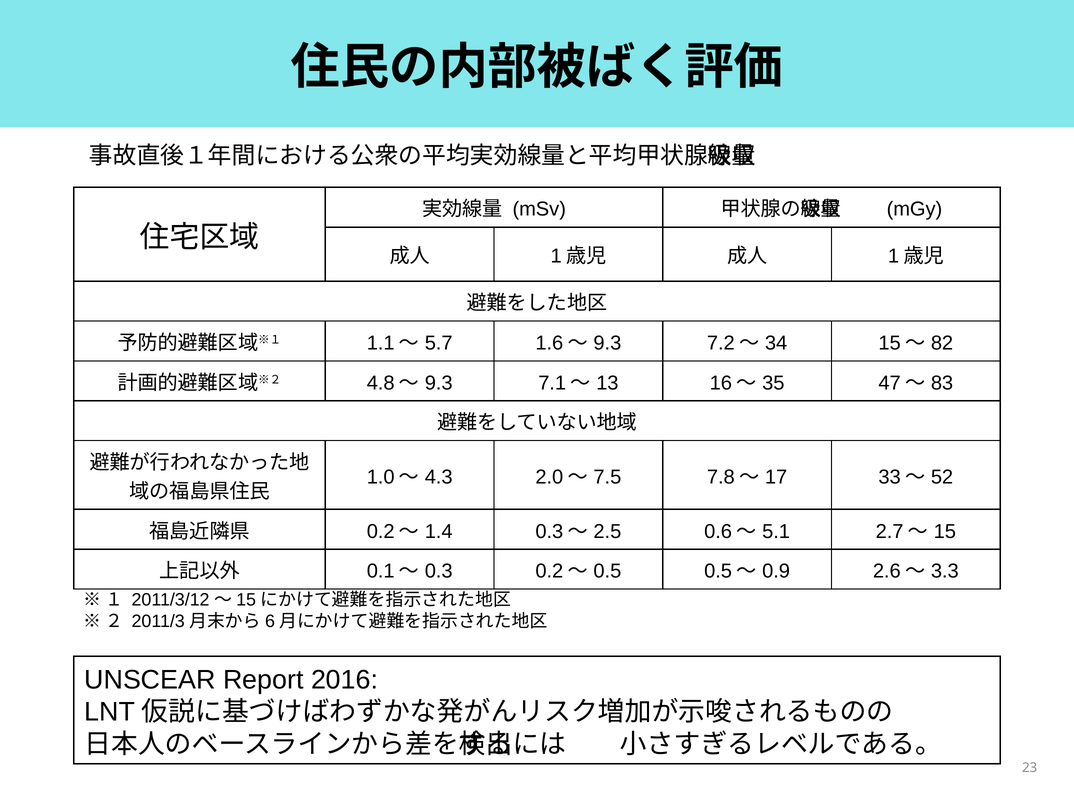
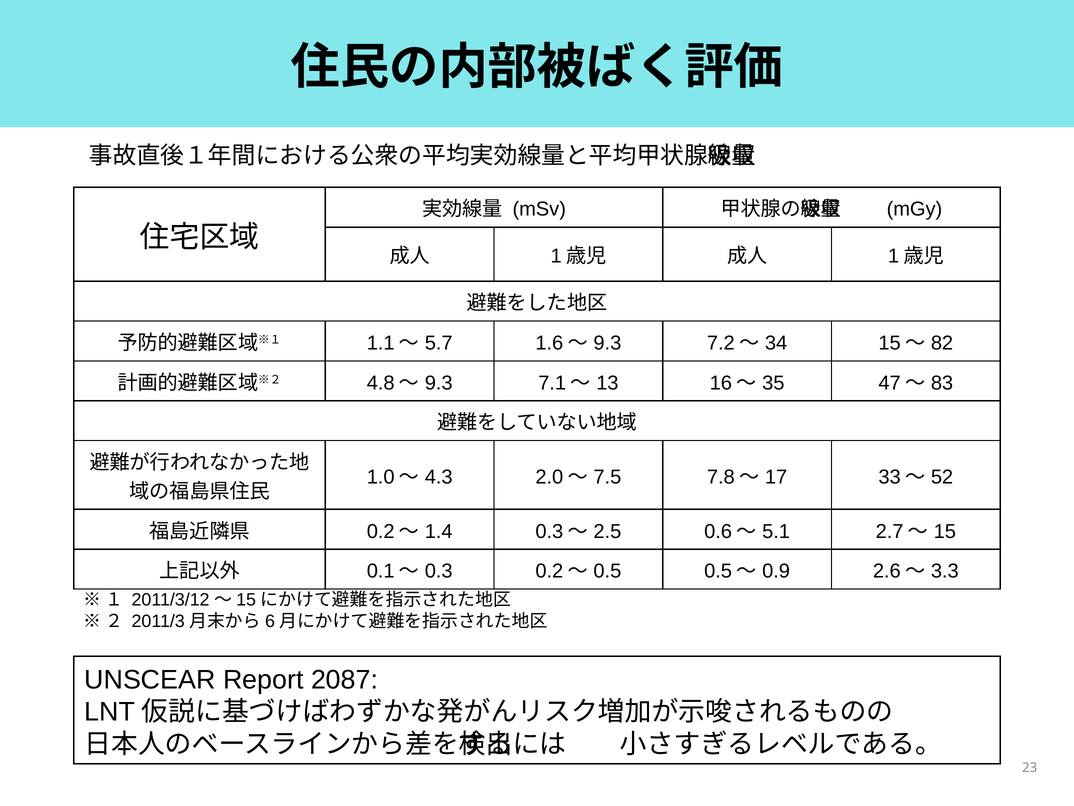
2016: 2016 -> 2087 (345, 679)
